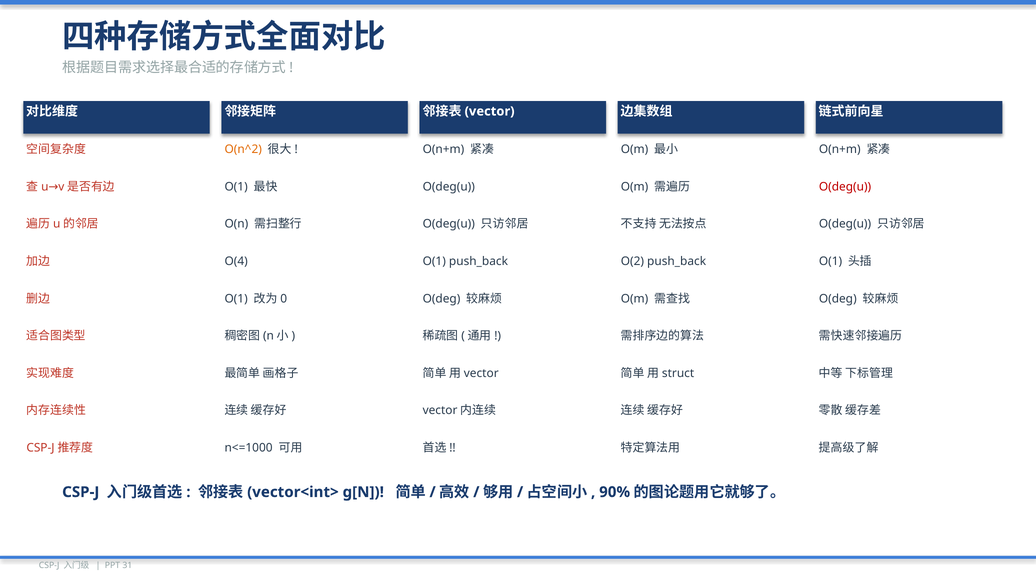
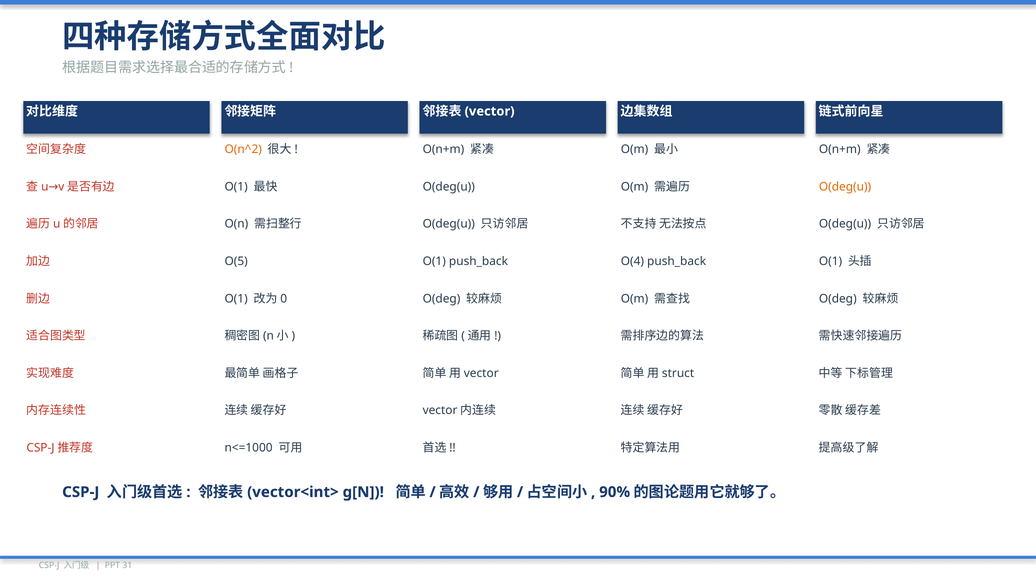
O(deg(u colour: red -> orange (845, 187)
O(4: O(4 -> O(5 (236, 261)
O(2: O(2 -> O(4 (632, 261)
